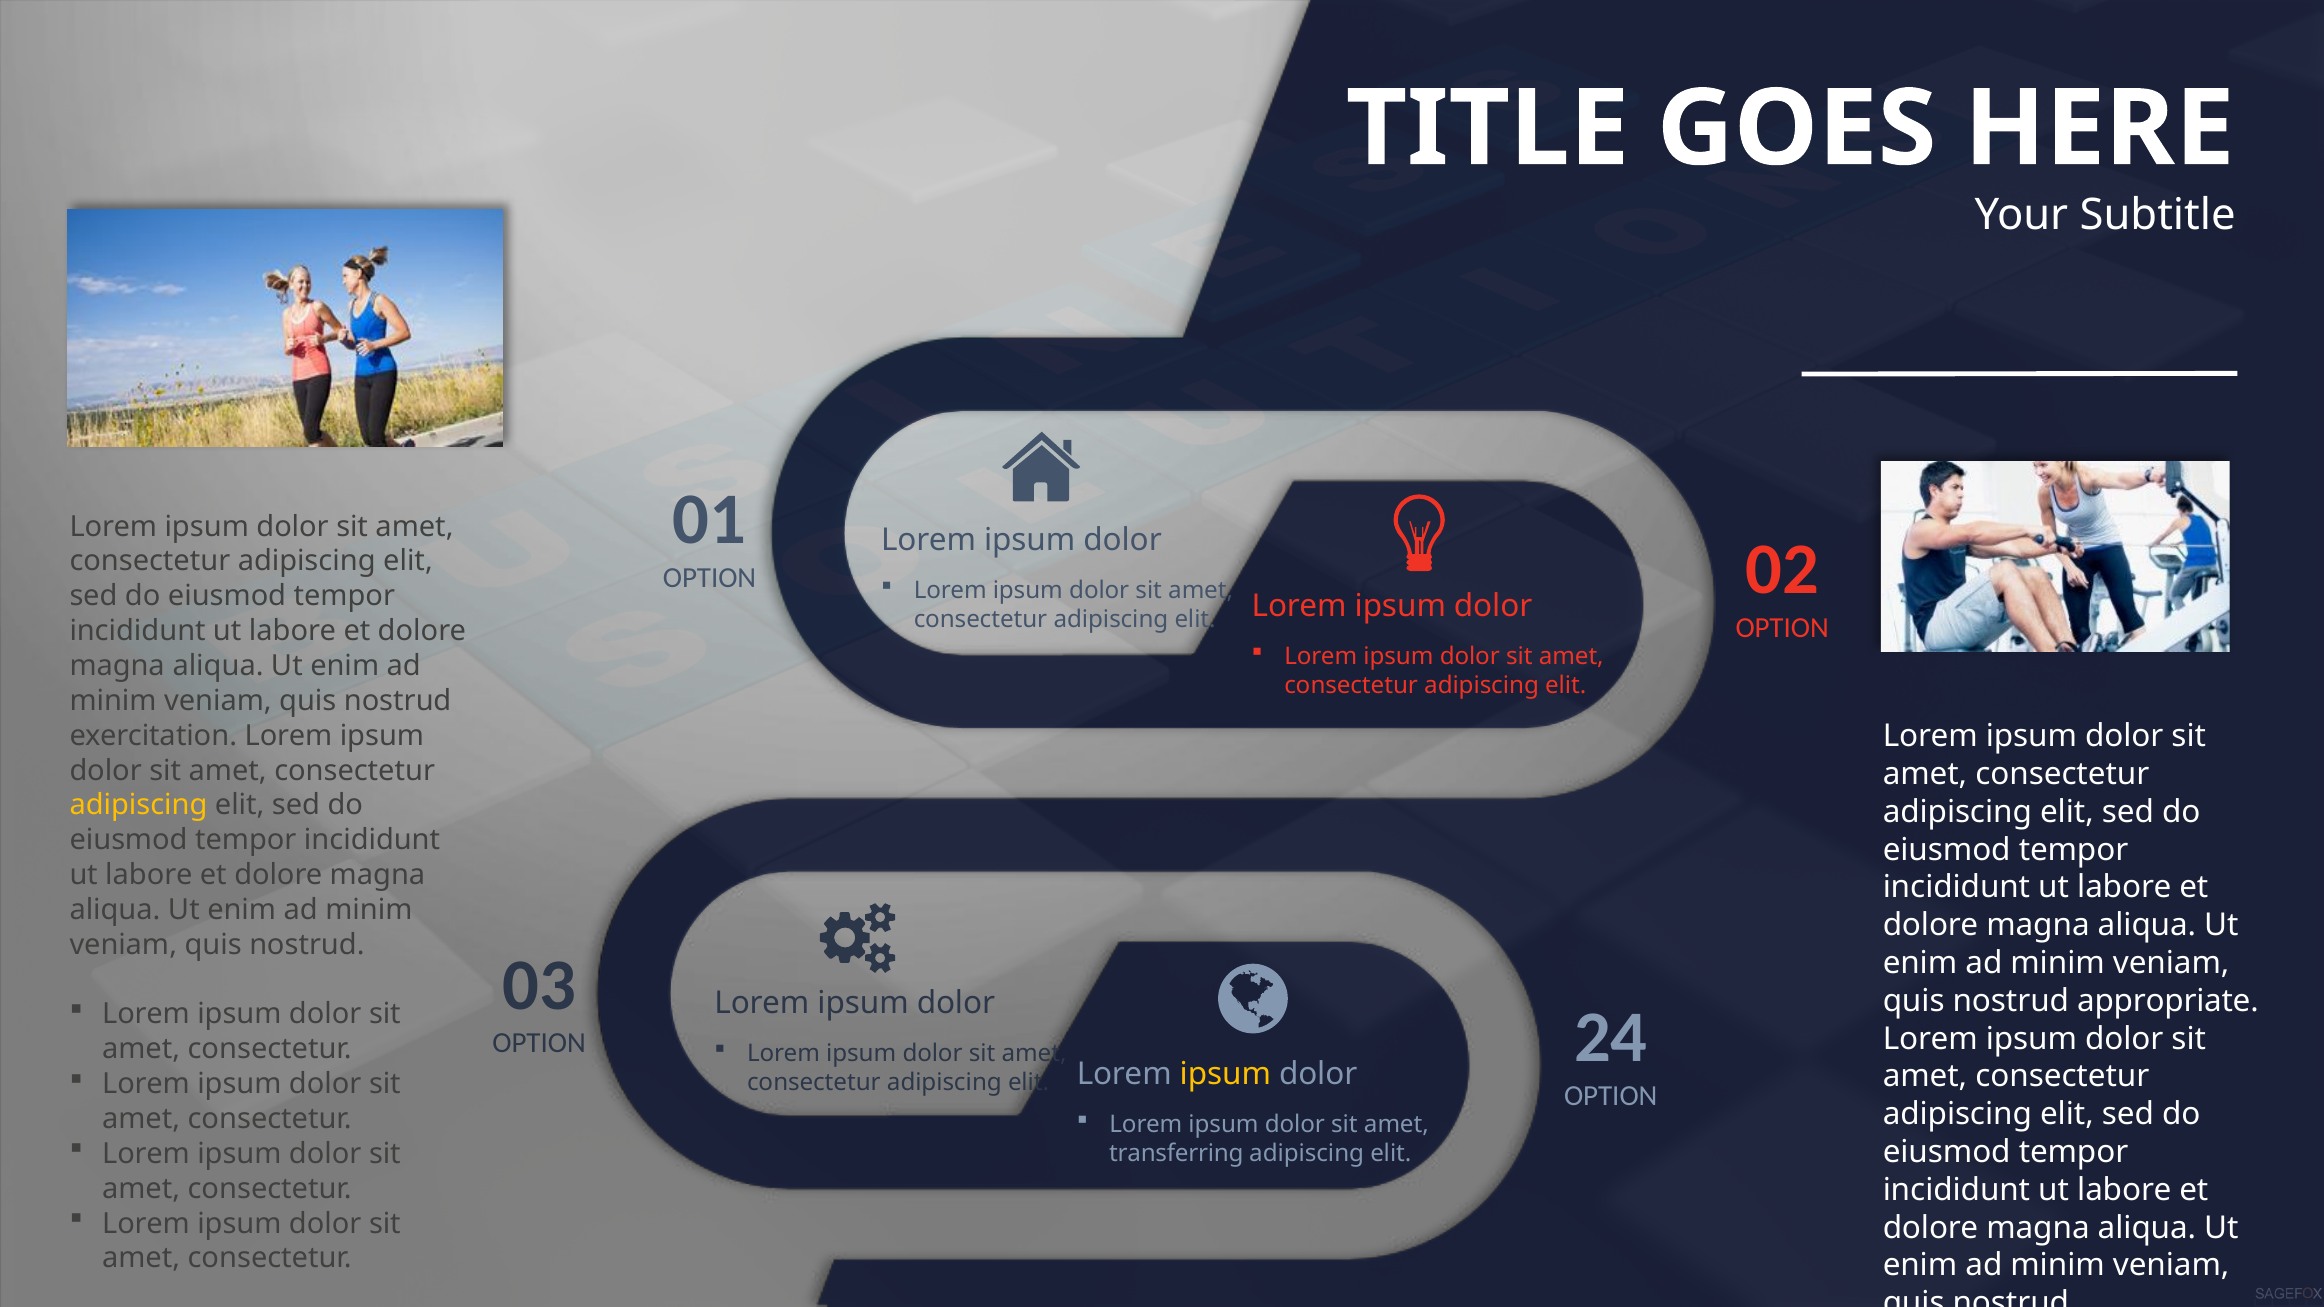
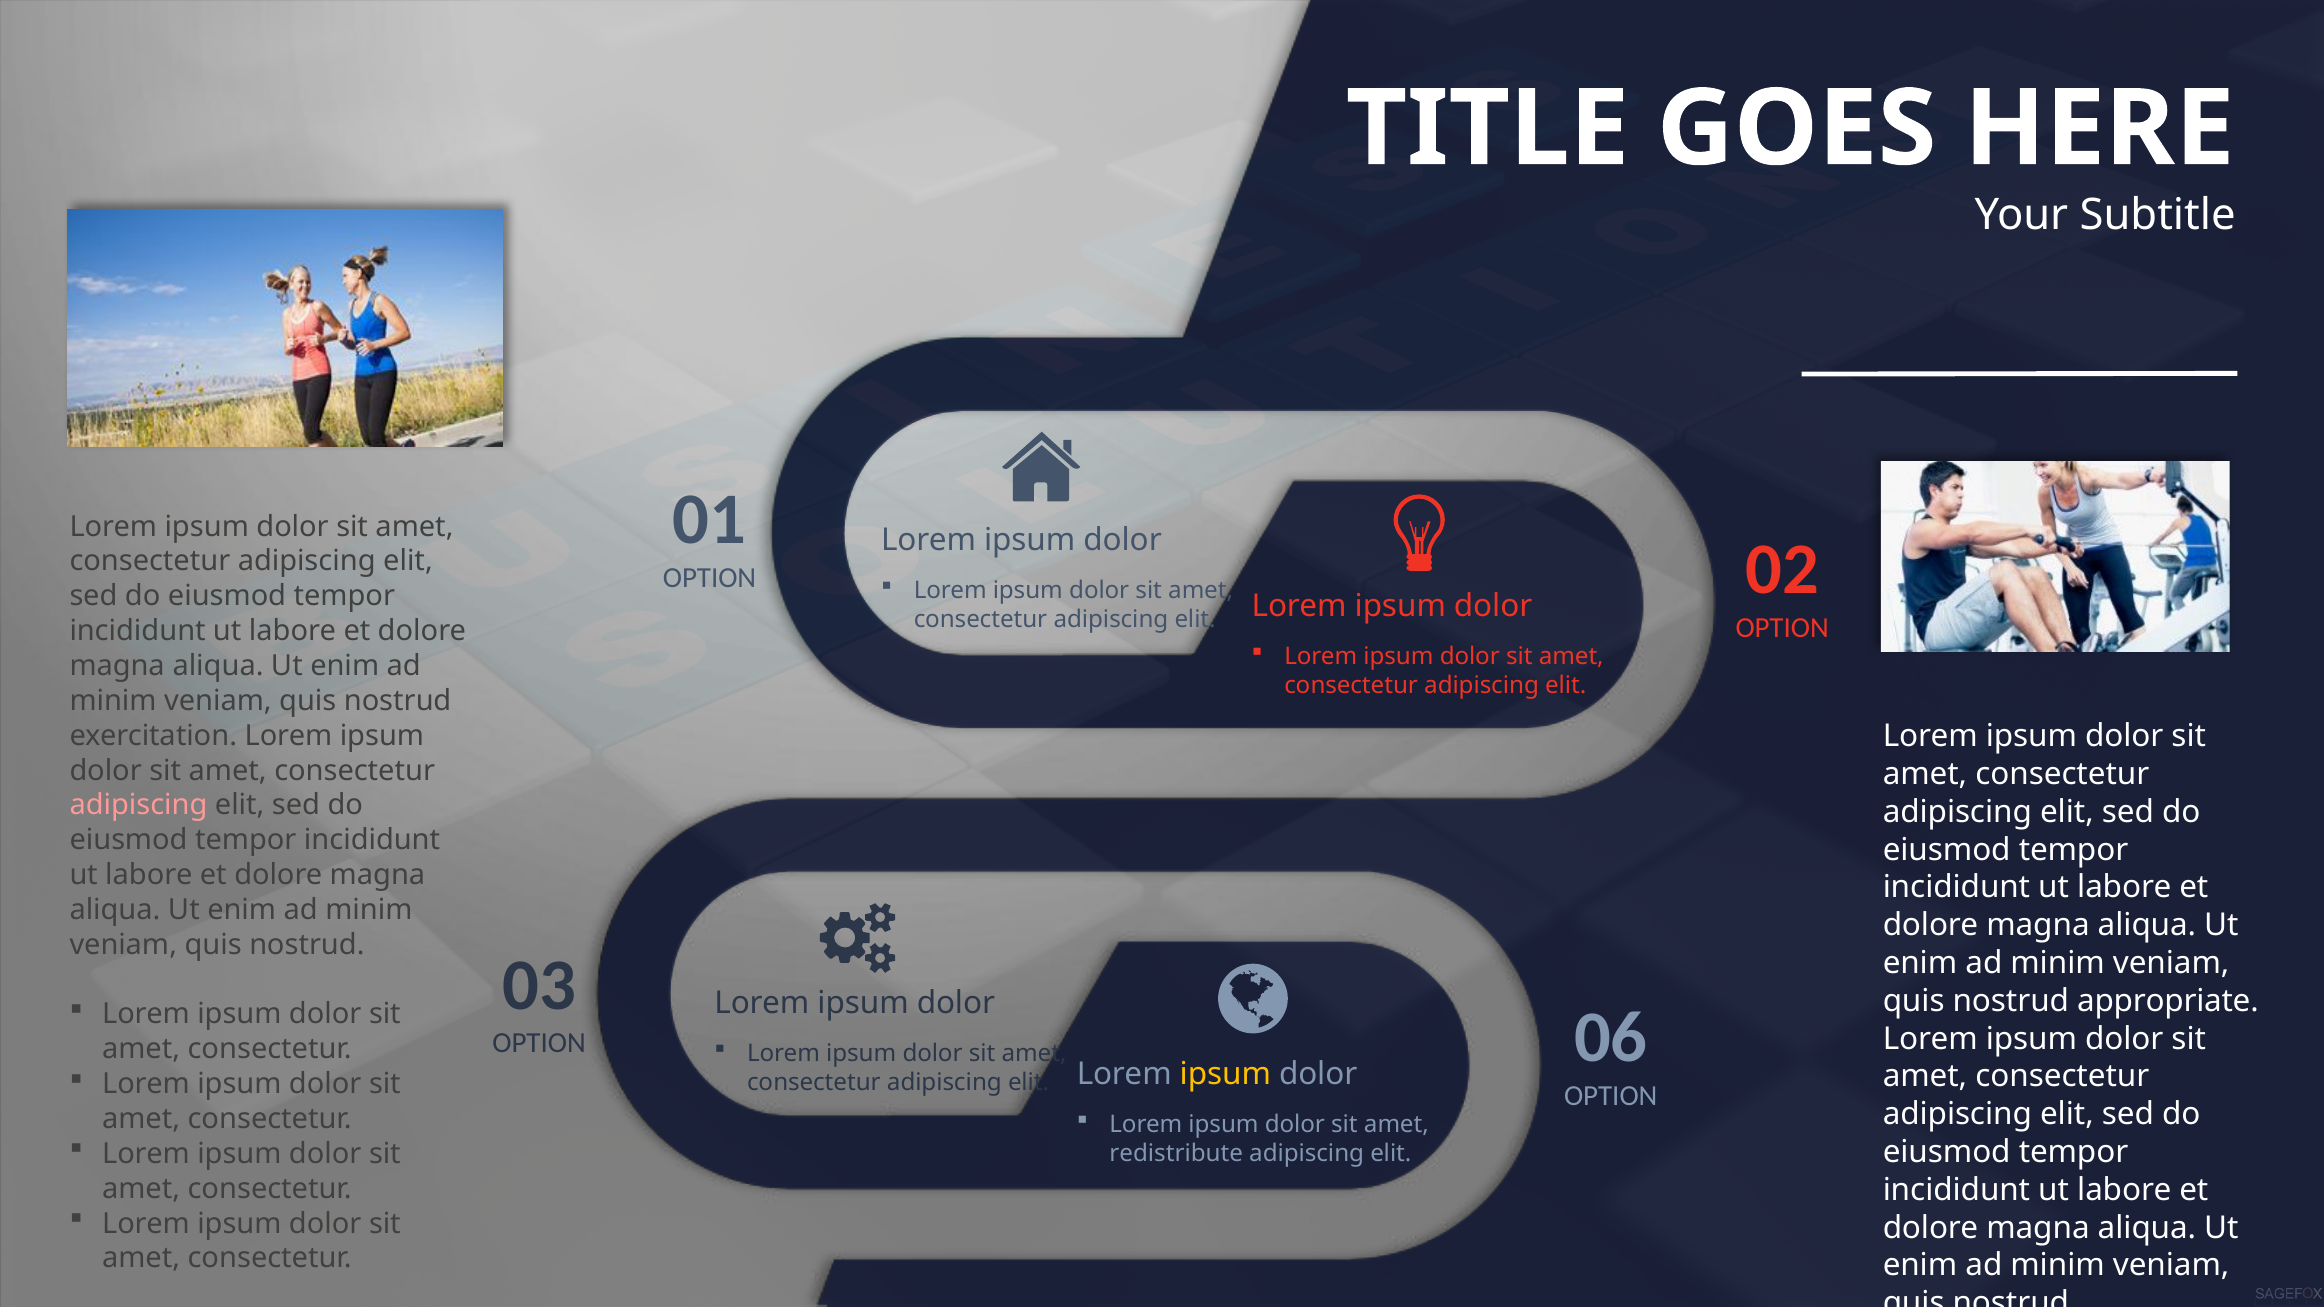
adipiscing colour: yellow -> pink (138, 805)
24: 24 -> 06 (1611, 1038)
transferring: transferring -> redistribute (1176, 1153)
